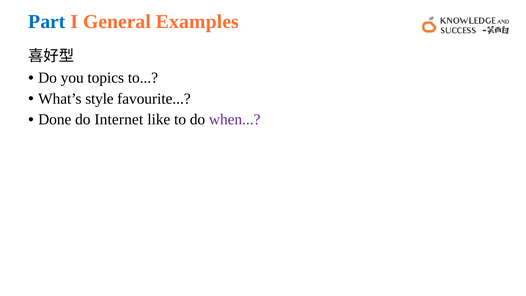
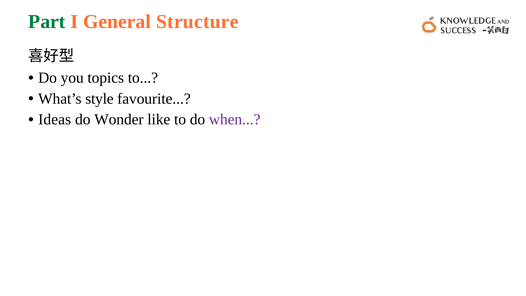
Part colour: blue -> green (47, 22)
Examples: Examples -> Structure (197, 22)
Done: Done -> Ideas (55, 119)
Internet: Internet -> Wonder (119, 119)
